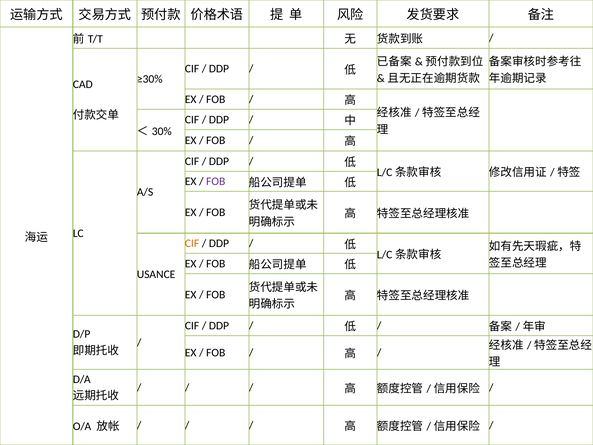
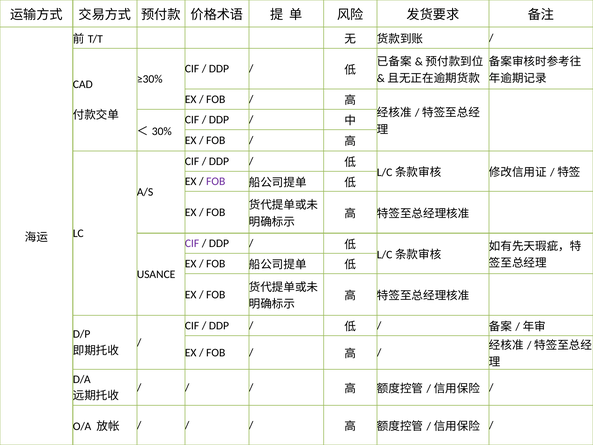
CIF colour: orange -> purple (192, 243)
